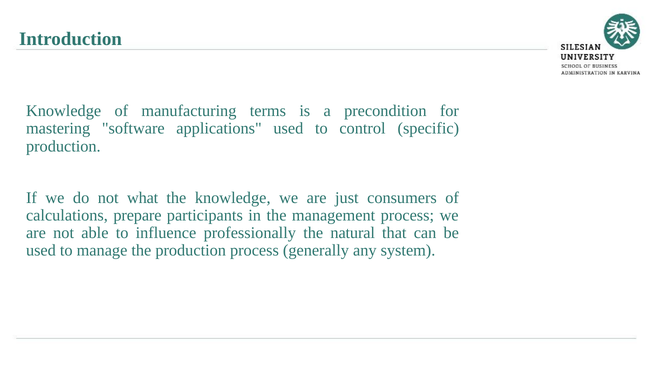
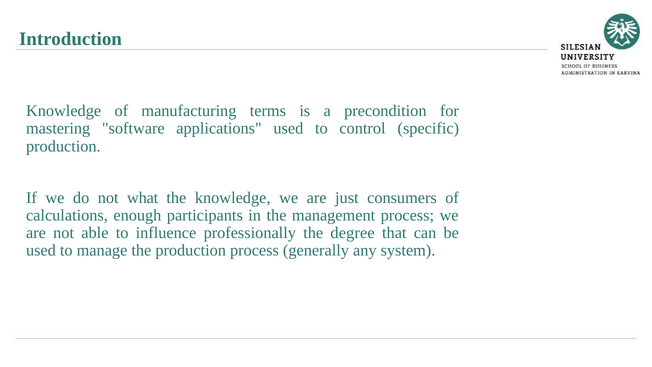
prepare: prepare -> enough (137, 215)
natural: natural -> degree (353, 233)
